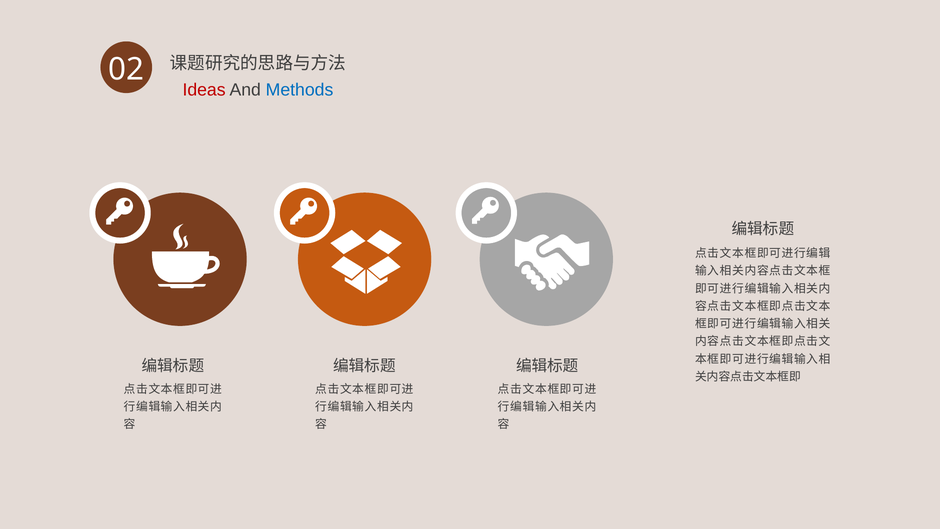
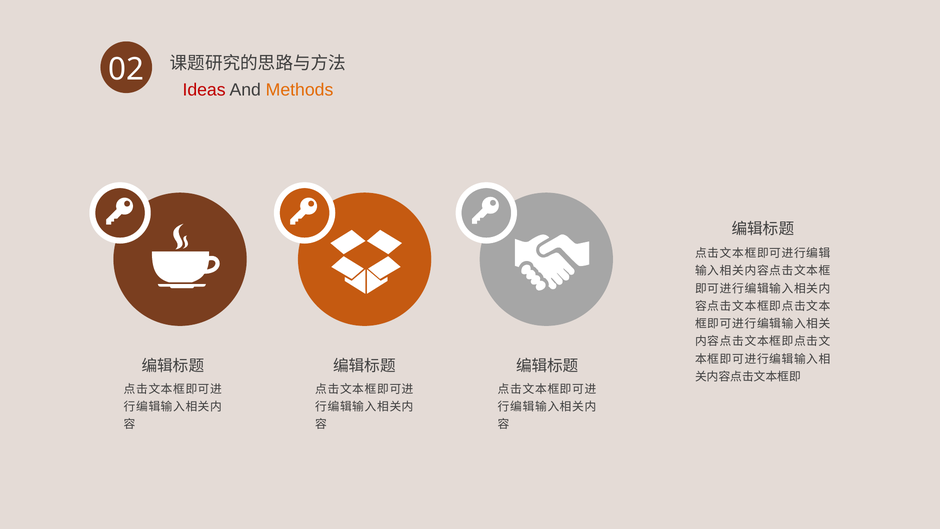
Methods colour: blue -> orange (300, 90)
